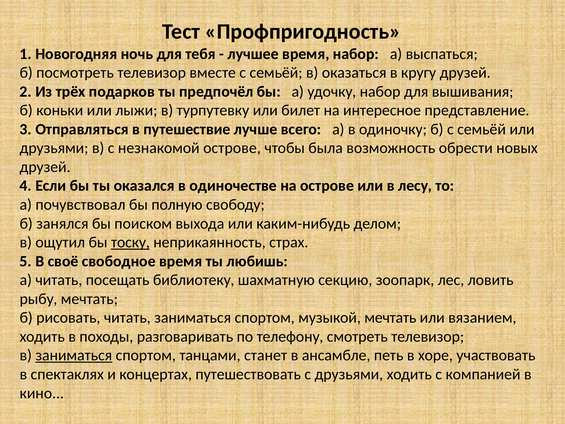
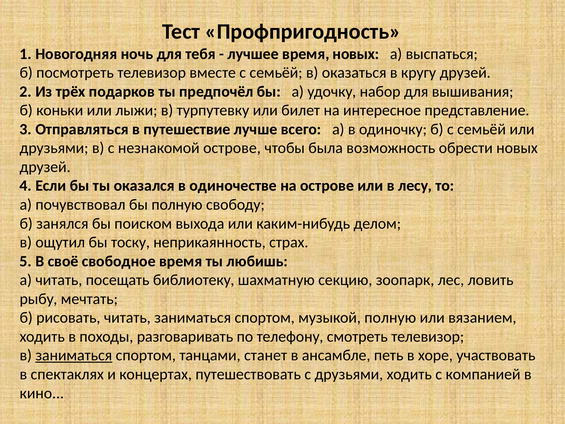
время набор: набор -> новых (356, 54)
тоску underline: present -> none (130, 242)
музыкой мечтать: мечтать -> полную (390, 318)
